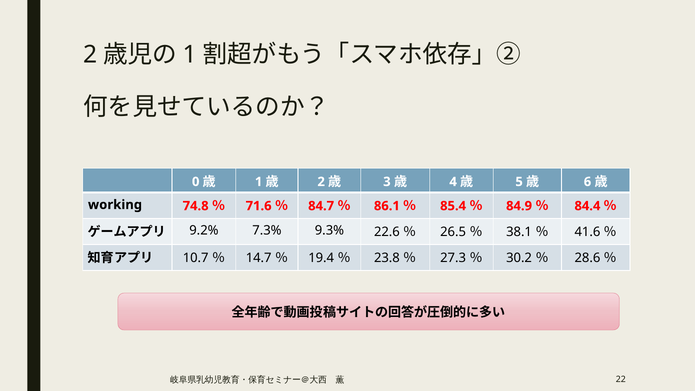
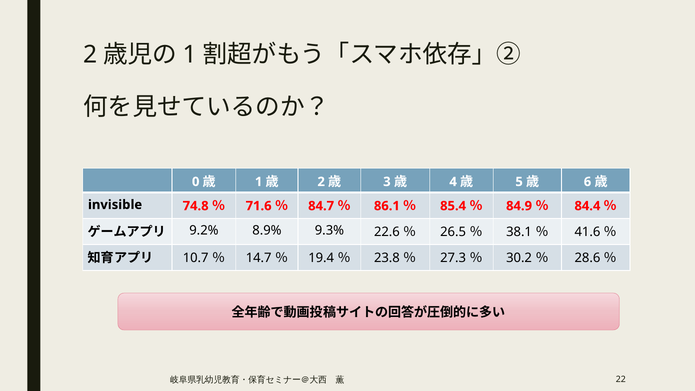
working: working -> invisible (115, 205)
7.3%: 7.3% -> 8.9% (267, 231)
